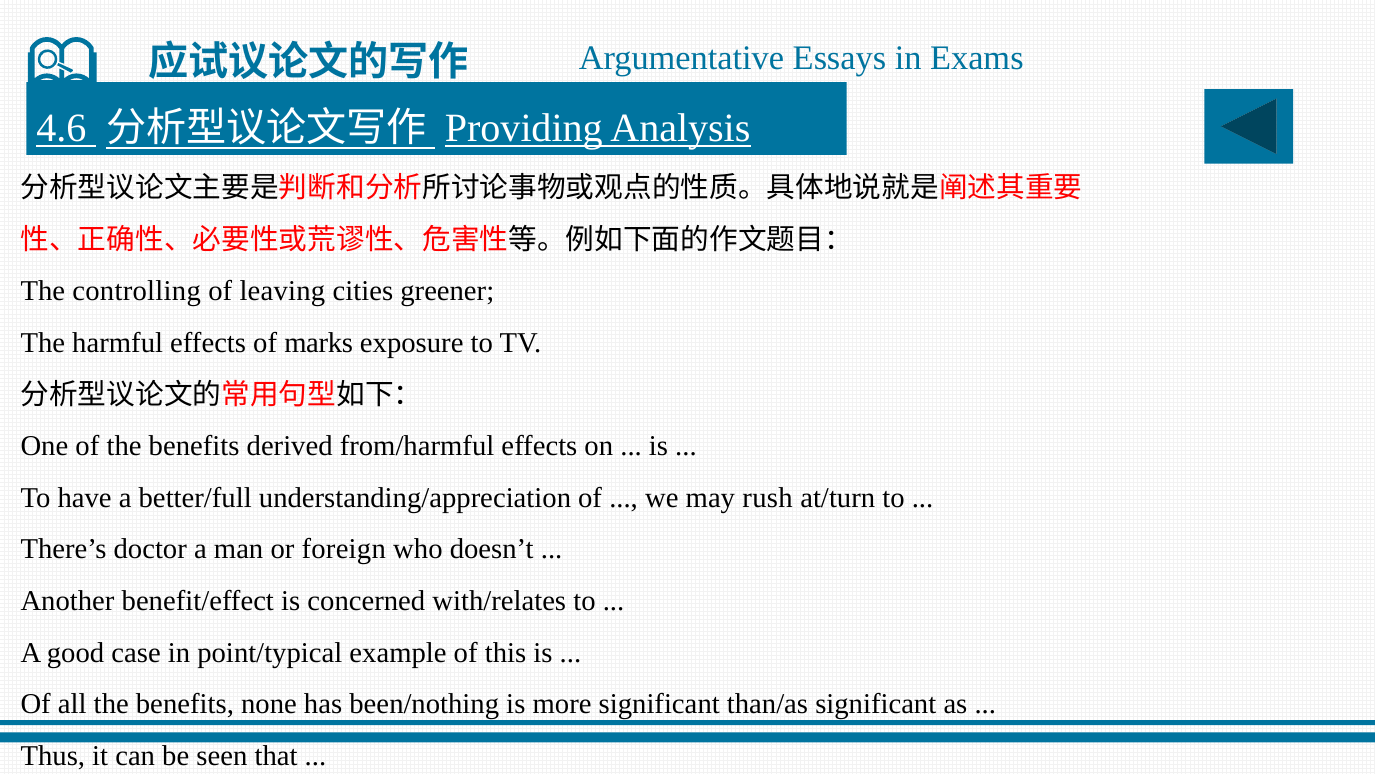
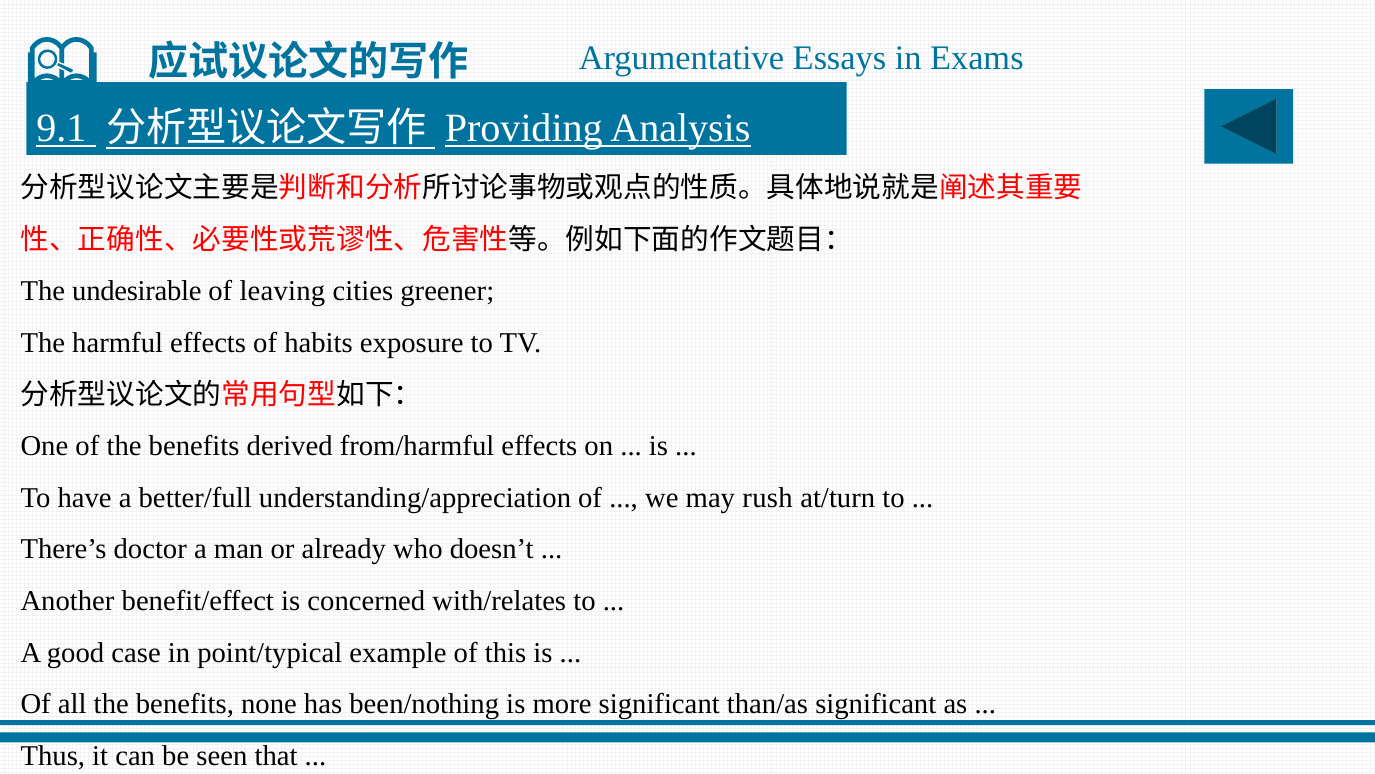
4.6: 4.6 -> 9.1 (61, 128)
controlling: controlling -> undesirable (137, 291)
marks: marks -> habits (319, 343)
foreign: foreign -> already (344, 549)
